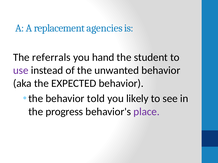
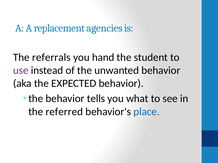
told: told -> tells (96, 99)
likely: likely -> what (137, 99)
progress: progress -> referred (64, 112)
place colour: purple -> blue (147, 112)
